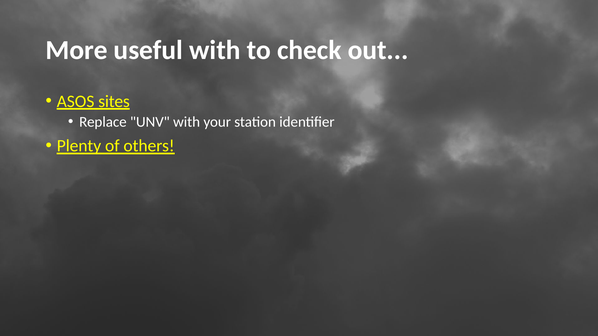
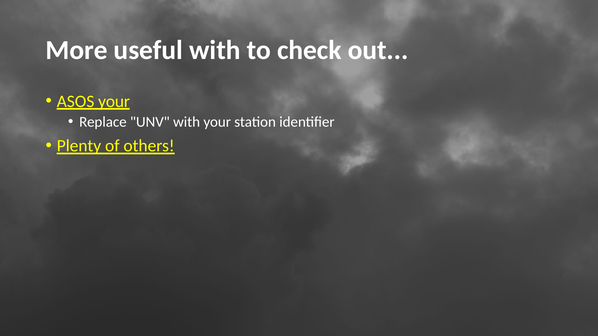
ASOS sites: sites -> your (114, 101)
